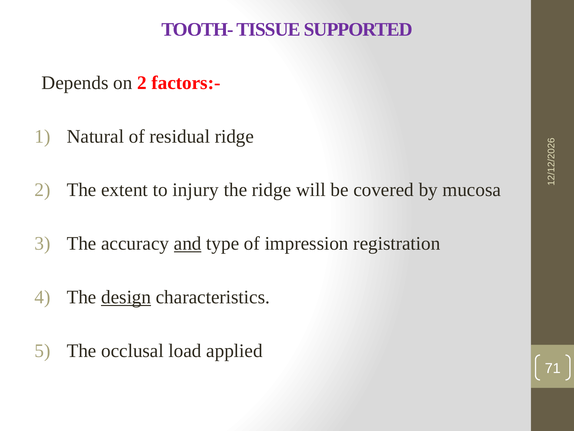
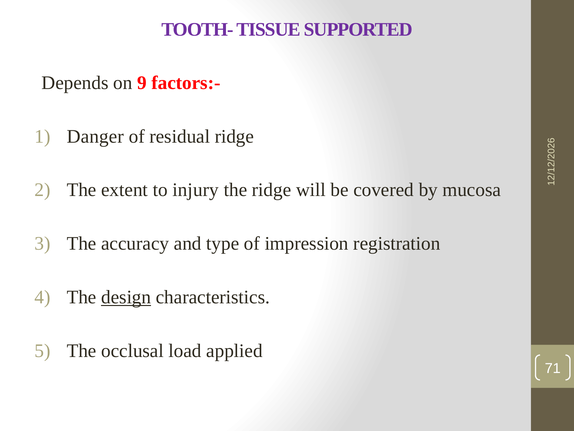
on 2: 2 -> 9 (142, 83)
Natural: Natural -> Danger (95, 136)
and underline: present -> none (188, 243)
